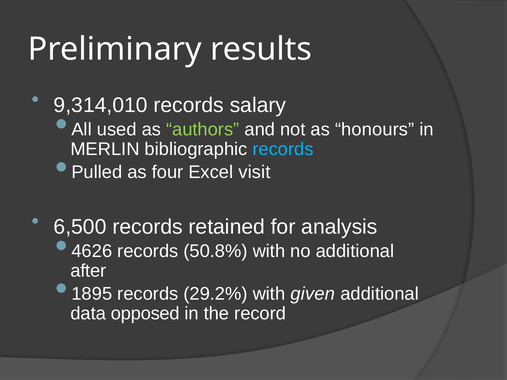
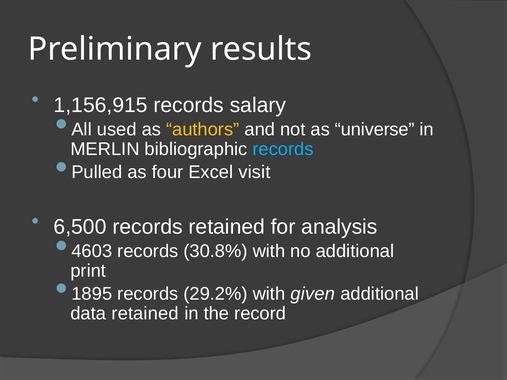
9,314,010: 9,314,010 -> 1,156,915 (101, 105)
authors colour: light green -> yellow (203, 130)
honours: honours -> universe (375, 130)
4626: 4626 -> 4603 (92, 251)
50.8%: 50.8% -> 30.8% (215, 251)
after: after -> print (88, 271)
data opposed: opposed -> retained (145, 314)
